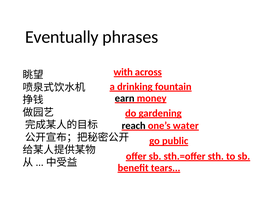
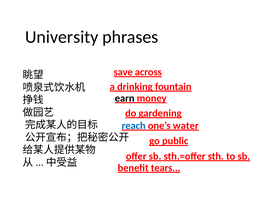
Eventually: Eventually -> University (62, 37)
with: with -> save (123, 72)
reach colour: black -> blue (134, 126)
